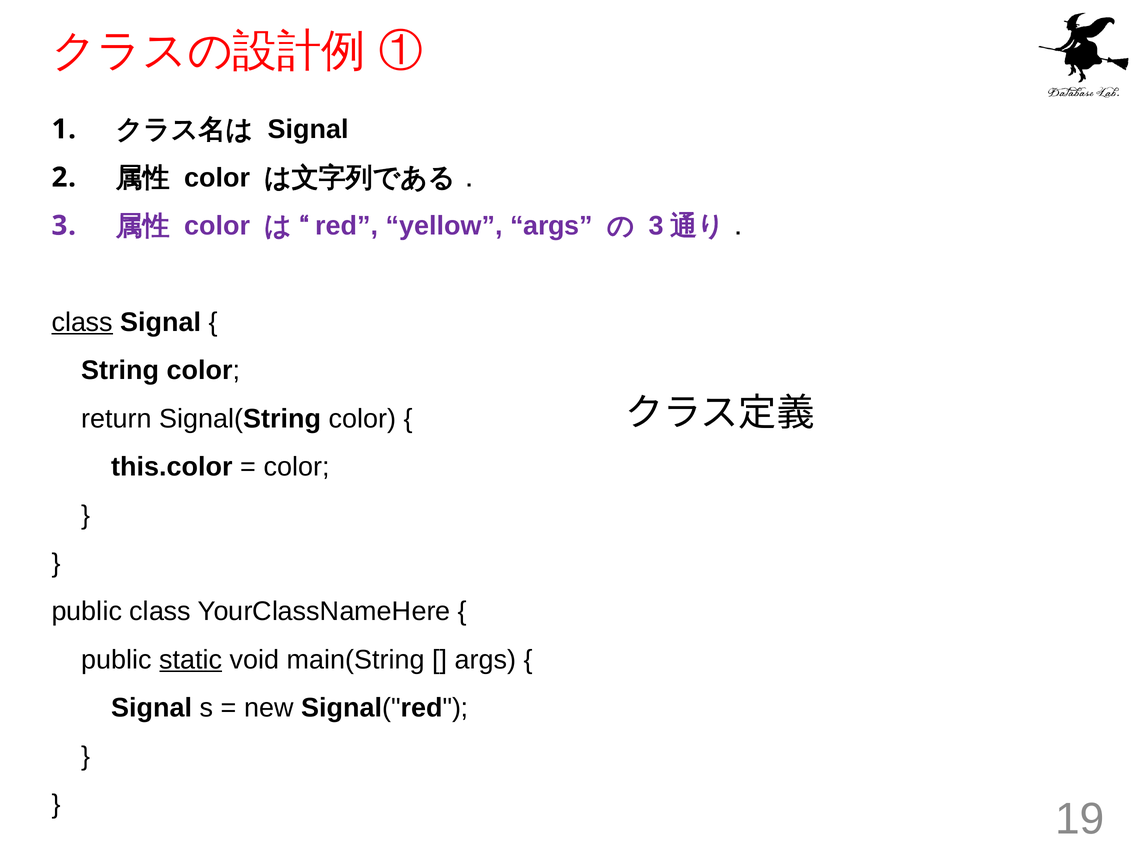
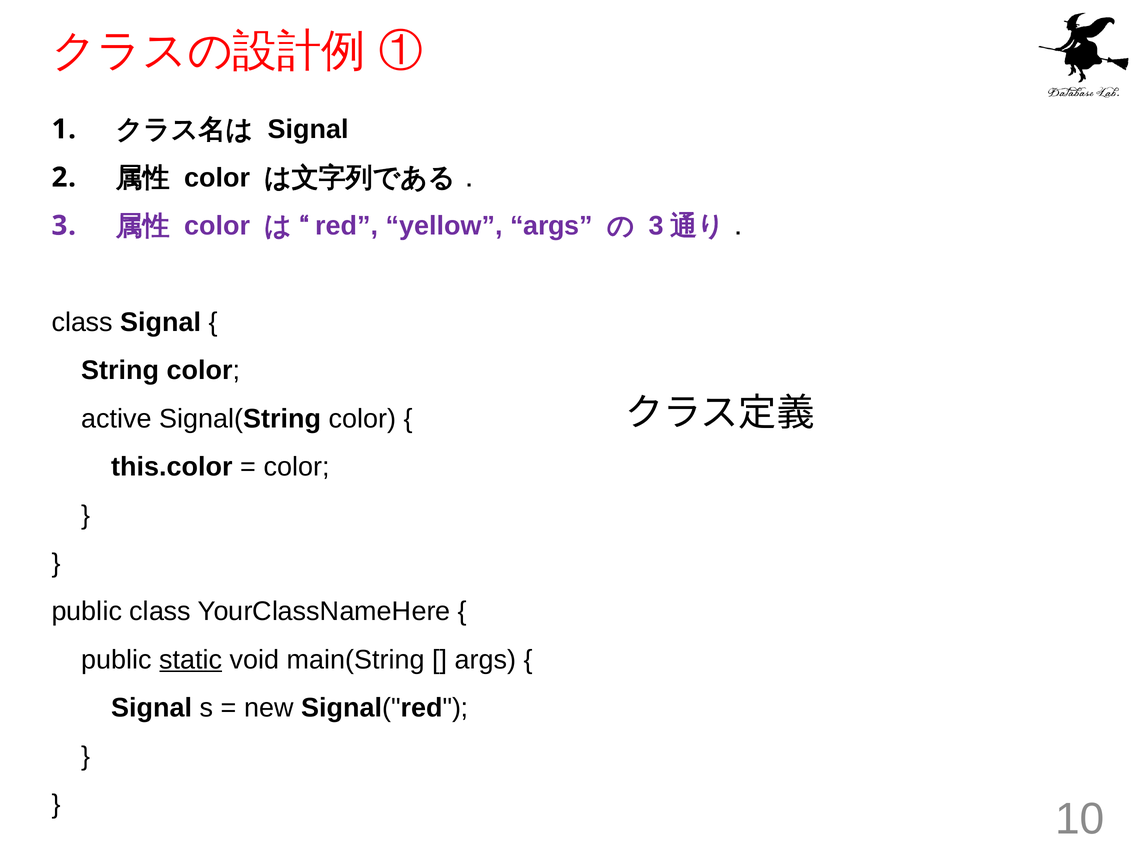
class underline: present -> none (82, 322)
return: return -> active (117, 419)
19: 19 -> 10 (1080, 819)
